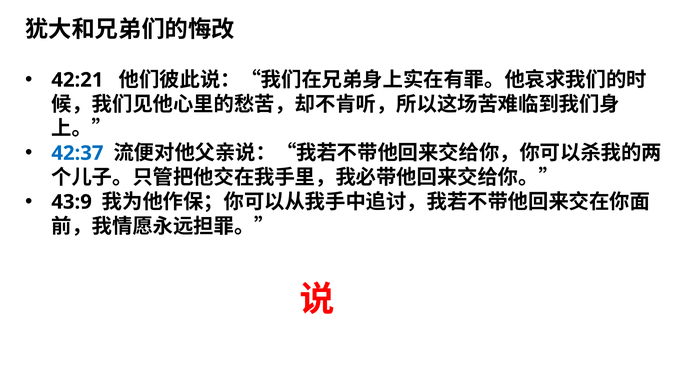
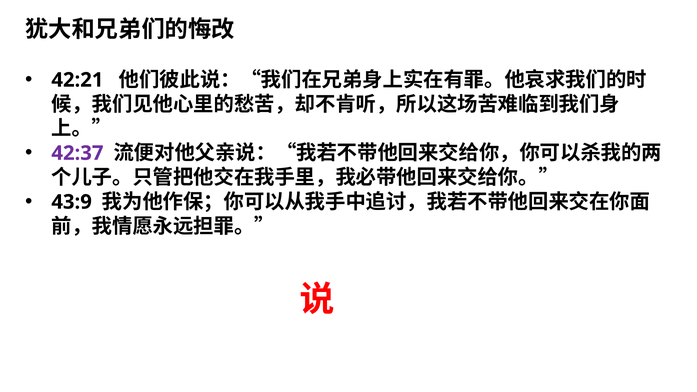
42:37 colour: blue -> purple (77, 153)
